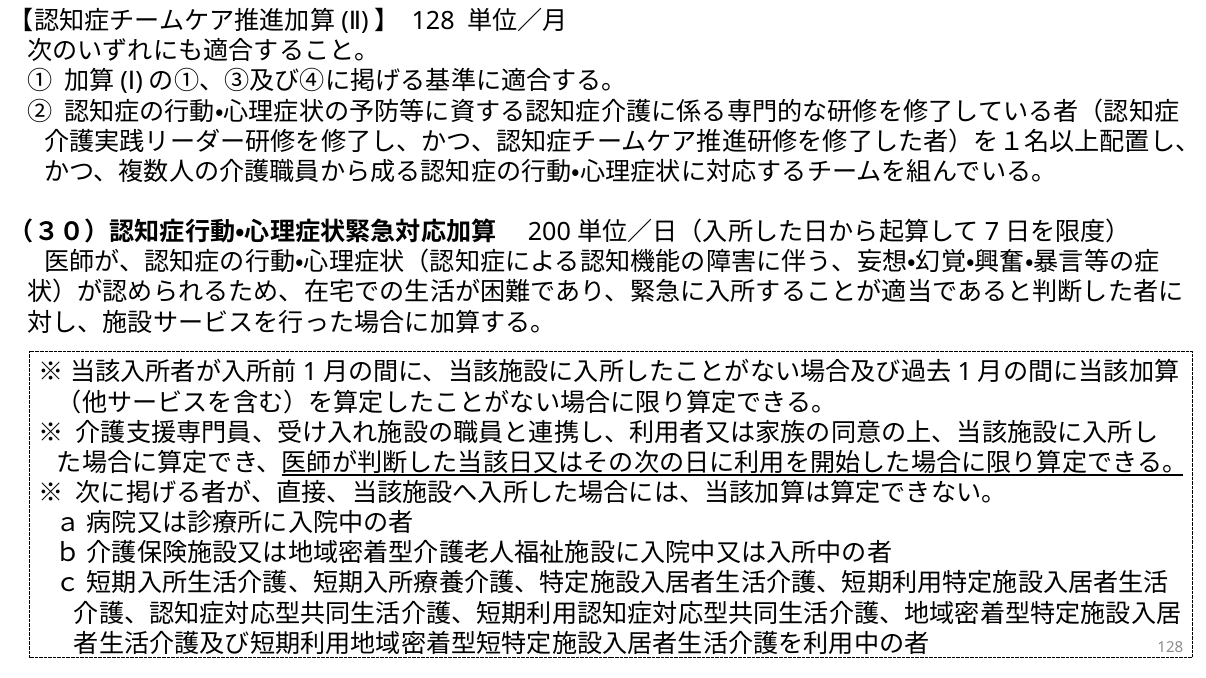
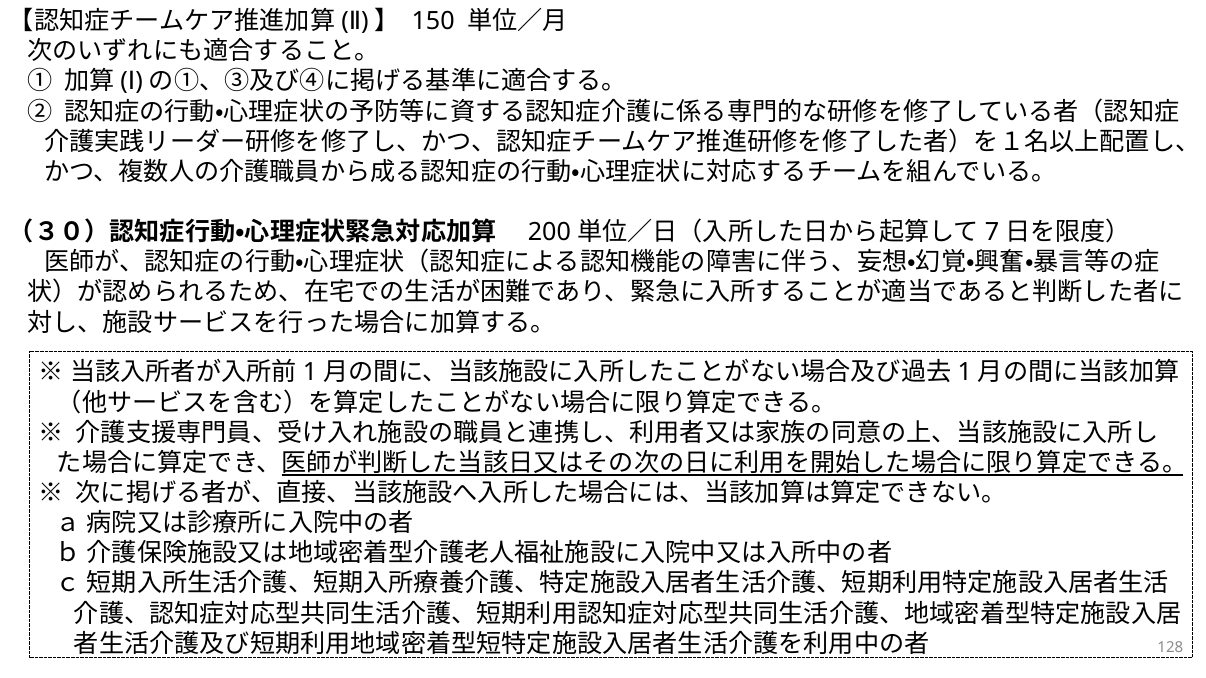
128: 128 -> 150 (433, 21)
